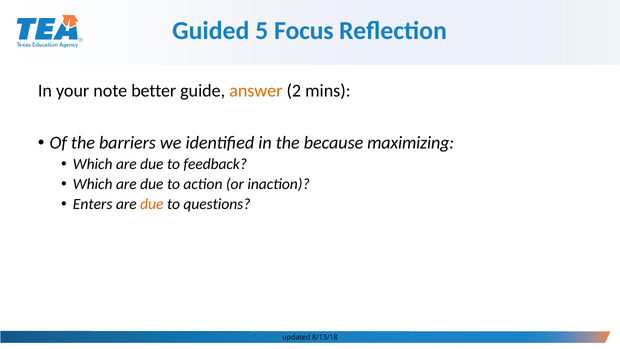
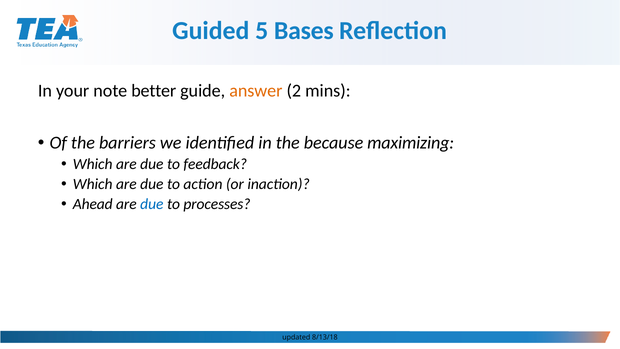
Focus: Focus -> Bases (304, 31)
Enters: Enters -> Ahead (93, 204)
due colour: orange -> blue (152, 204)
questions: questions -> processes (217, 204)
